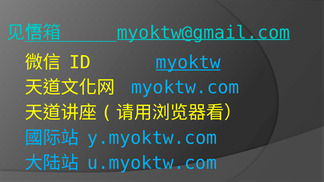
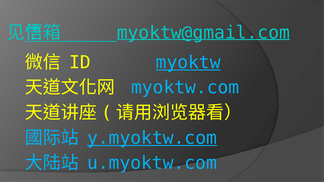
y.myoktw.com underline: none -> present (152, 138)
